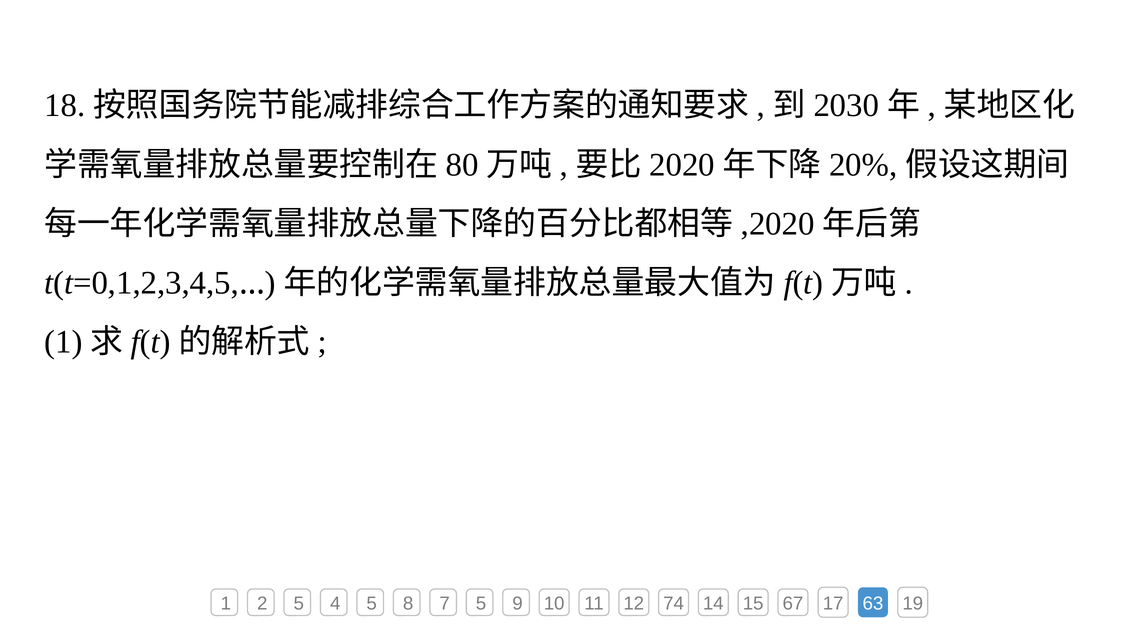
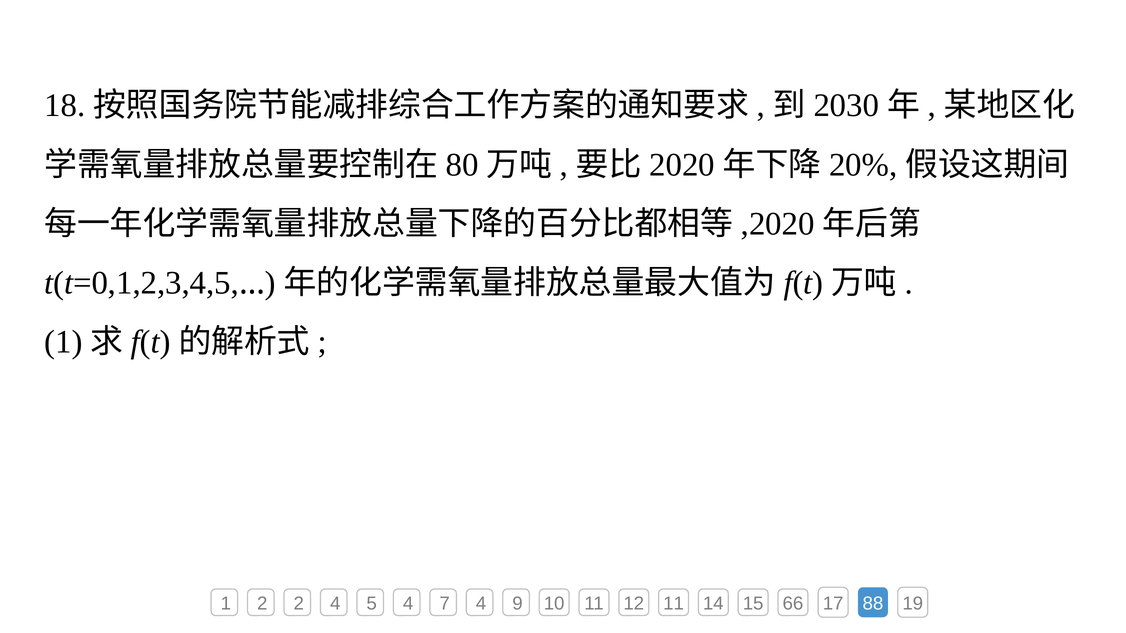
2 5: 5 -> 2 (299, 604)
5 8: 8 -> 4 (408, 604)
7 5: 5 -> 4 (481, 604)
12 74: 74 -> 11 (674, 604)
67: 67 -> 66 (793, 604)
63: 63 -> 88 (873, 604)
